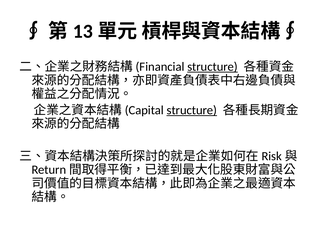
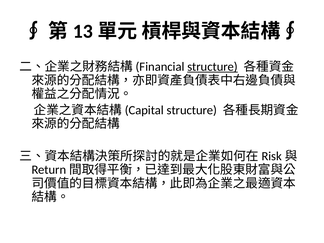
structure underline: present -> none (192, 110)
